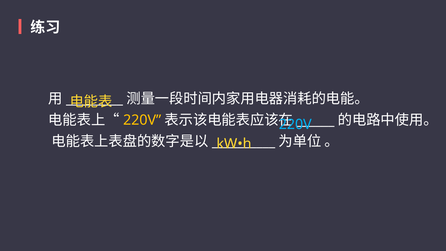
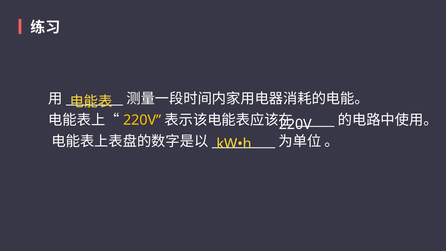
220V colour: light blue -> white (295, 124)
